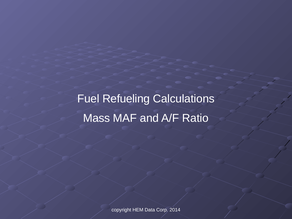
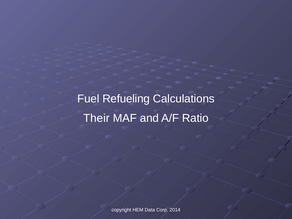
Mass: Mass -> Their (96, 118)
